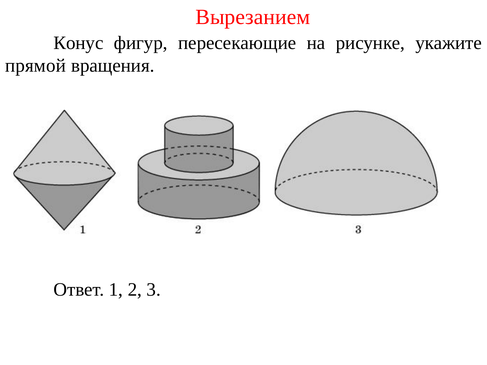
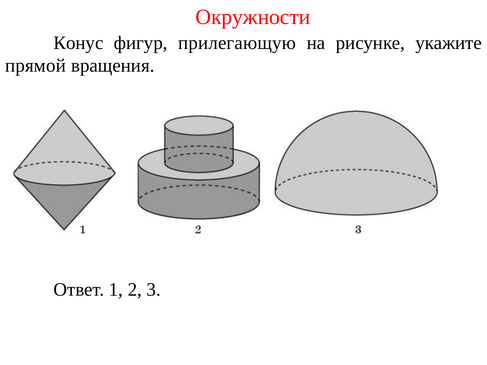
Вырезанием: Вырезанием -> Окружности (253, 17)
пересекающие: пересекающие -> прилегающую (237, 43)
